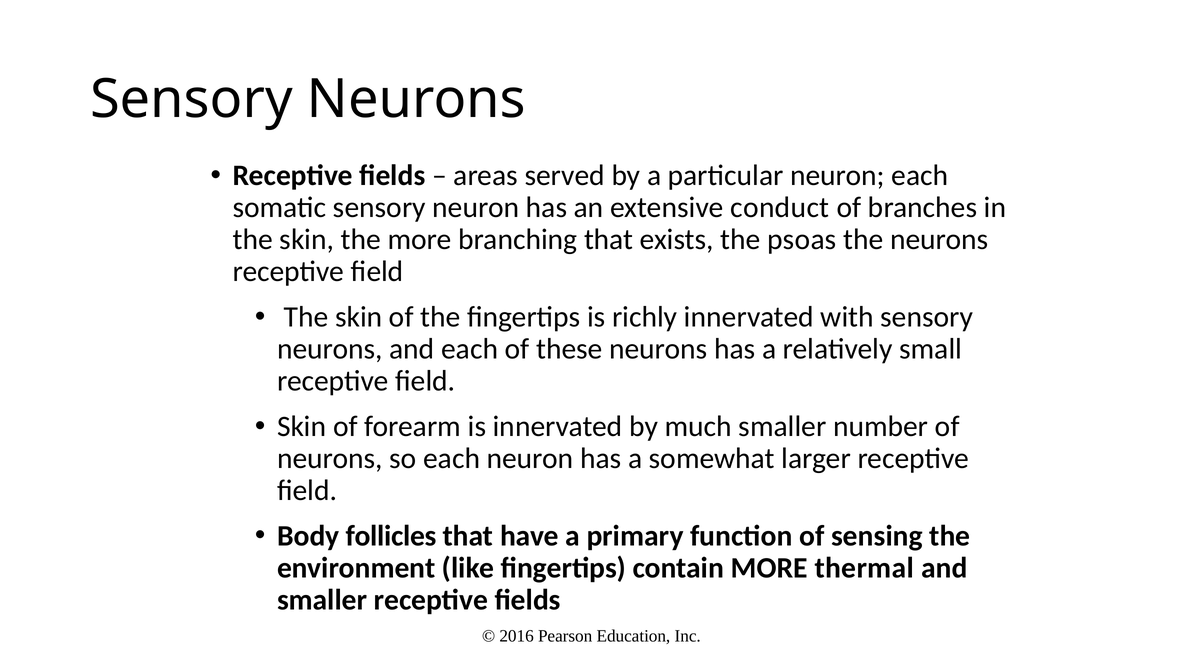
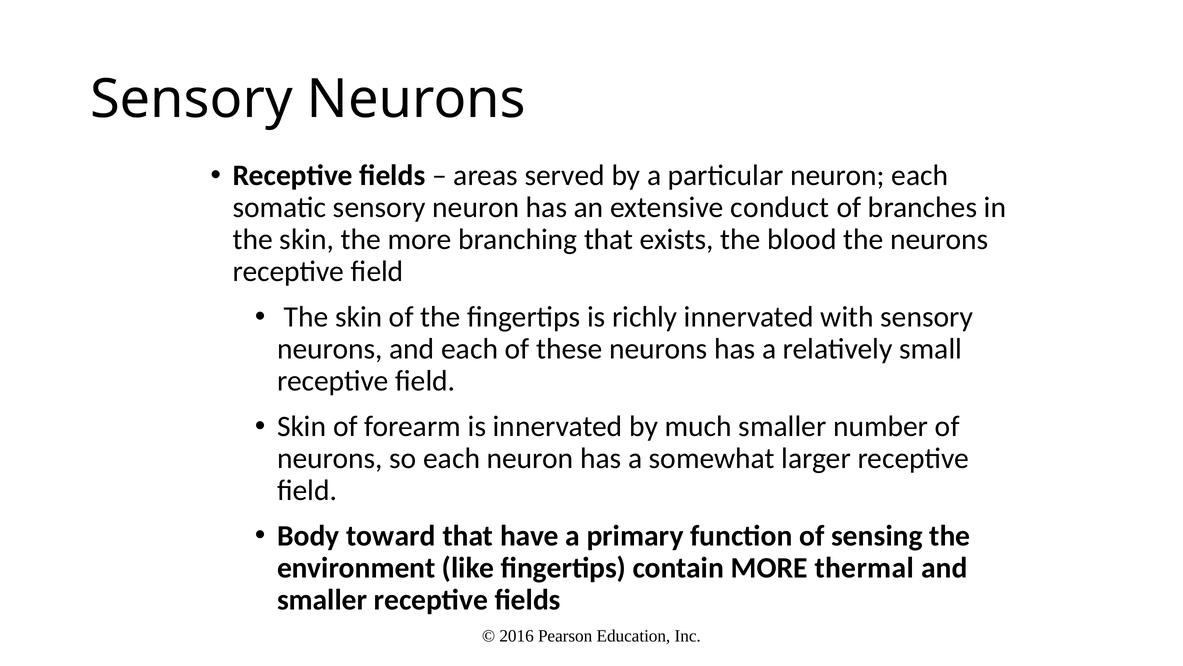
psoas: psoas -> blood (802, 239)
follicles: follicles -> toward (391, 535)
